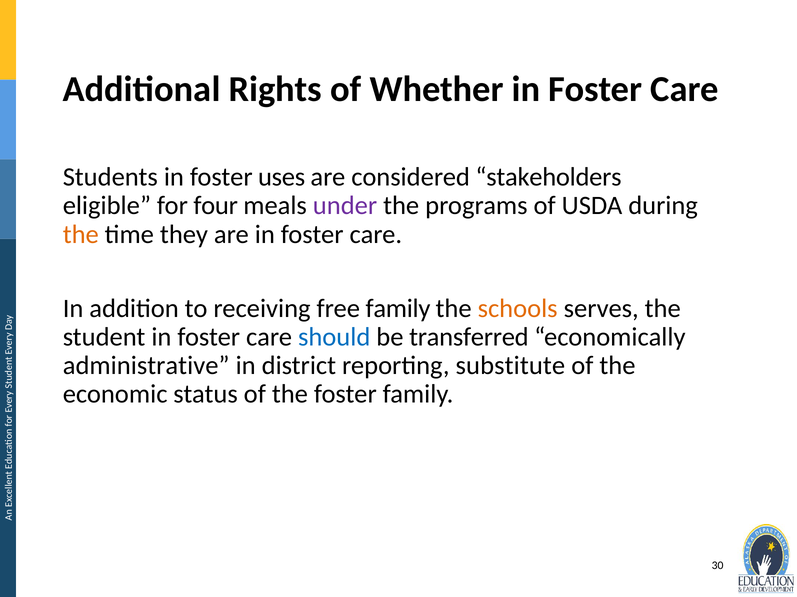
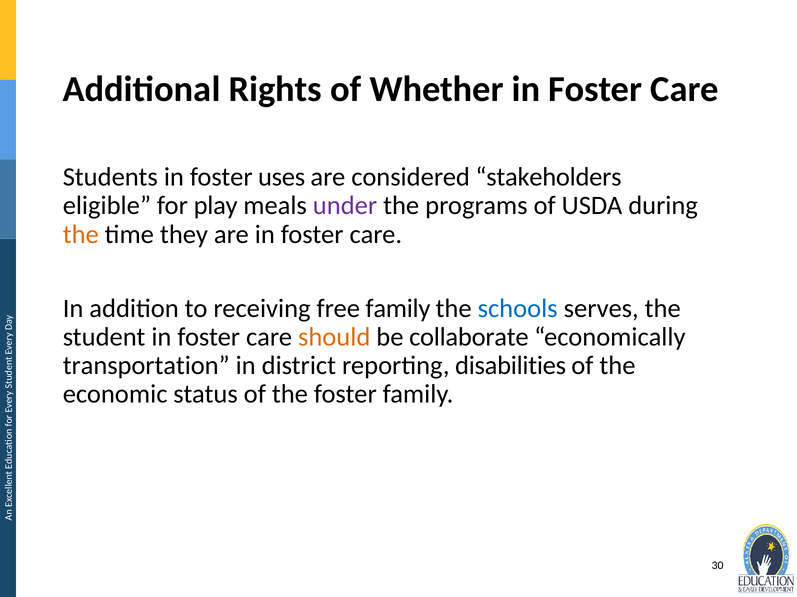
four: four -> play (216, 206)
schools colour: orange -> blue (518, 309)
should colour: blue -> orange (334, 337)
transferred: transferred -> collaborate (469, 337)
administrative: administrative -> transportation (146, 366)
substitute: substitute -> disabilities (511, 366)
